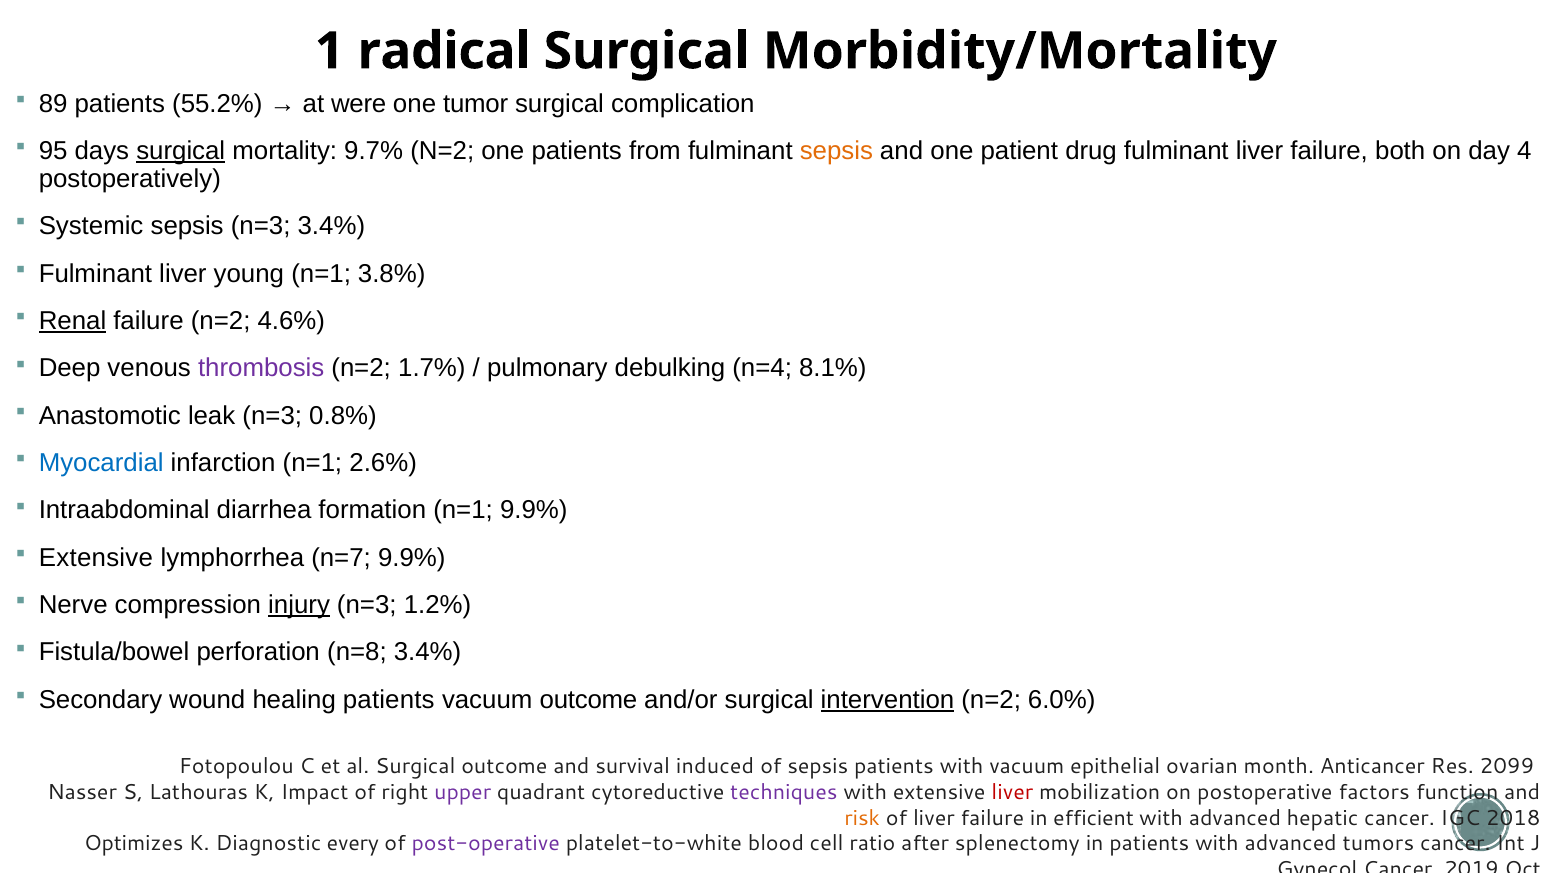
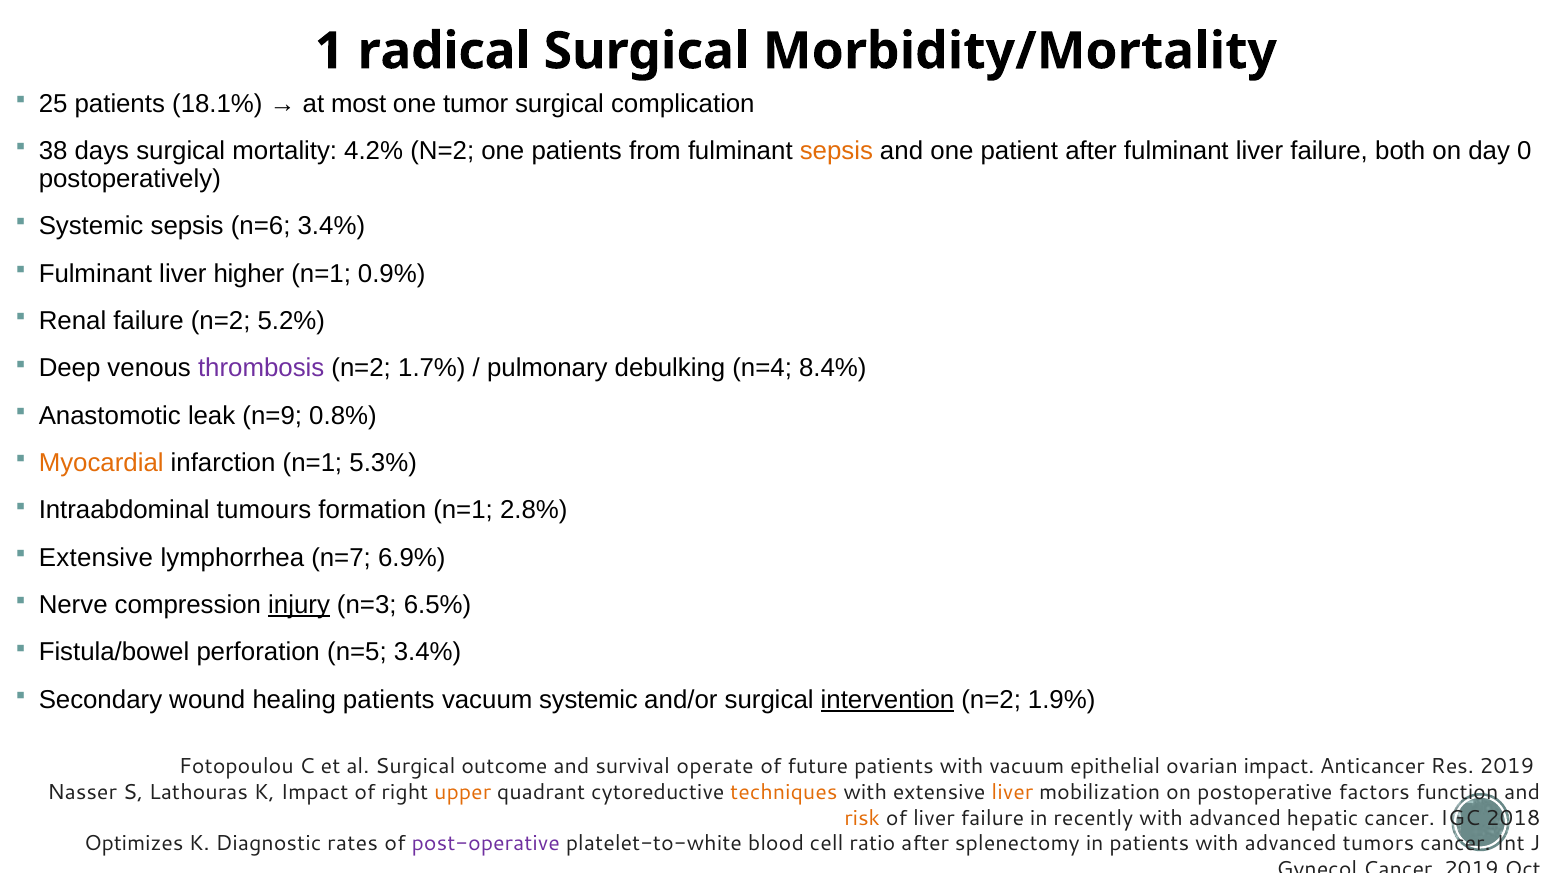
89: 89 -> 25 (53, 104)
55.2%: 55.2% -> 18.1% (217, 104)
were: were -> most (359, 104)
95: 95 -> 38 (53, 151)
surgical underline: present -> none (181, 151)
9.7%: 9.7% -> 4.2% (374, 151)
patient drug: drug -> after (1091, 151)
4: 4 -> 0 (1524, 151)
sepsis n=3: n=3 -> n=6 (261, 226)
young: young -> higher (249, 274)
3.8%: 3.8% -> 0.9% (392, 274)
Renal underline: present -> none (73, 321)
4.6%: 4.6% -> 5.2% (291, 321)
8.1%: 8.1% -> 8.4% (833, 368)
leak n=3: n=3 -> n=9 (272, 416)
Myocardial colour: blue -> orange (101, 463)
2.6%: 2.6% -> 5.3% (383, 463)
diarrhea: diarrhea -> tumours (264, 510)
n=1 9.9%: 9.9% -> 2.8% (534, 510)
n=7 9.9%: 9.9% -> 6.9% (412, 558)
1.2%: 1.2% -> 6.5% (438, 605)
n=8: n=8 -> n=5 (357, 652)
vacuum outcome: outcome -> systemic (589, 700)
6.0%: 6.0% -> 1.9% (1062, 700)
induced: induced -> operate (715, 766)
of sepsis: sepsis -> future (818, 766)
ovarian month: month -> impact (1279, 766)
Res 2099: 2099 -> 2019 (1507, 766)
upper colour: purple -> orange (463, 792)
techniques colour: purple -> orange (784, 792)
liver colour: red -> orange (1012, 792)
efficient: efficient -> recently (1093, 818)
every: every -> rates (353, 844)
